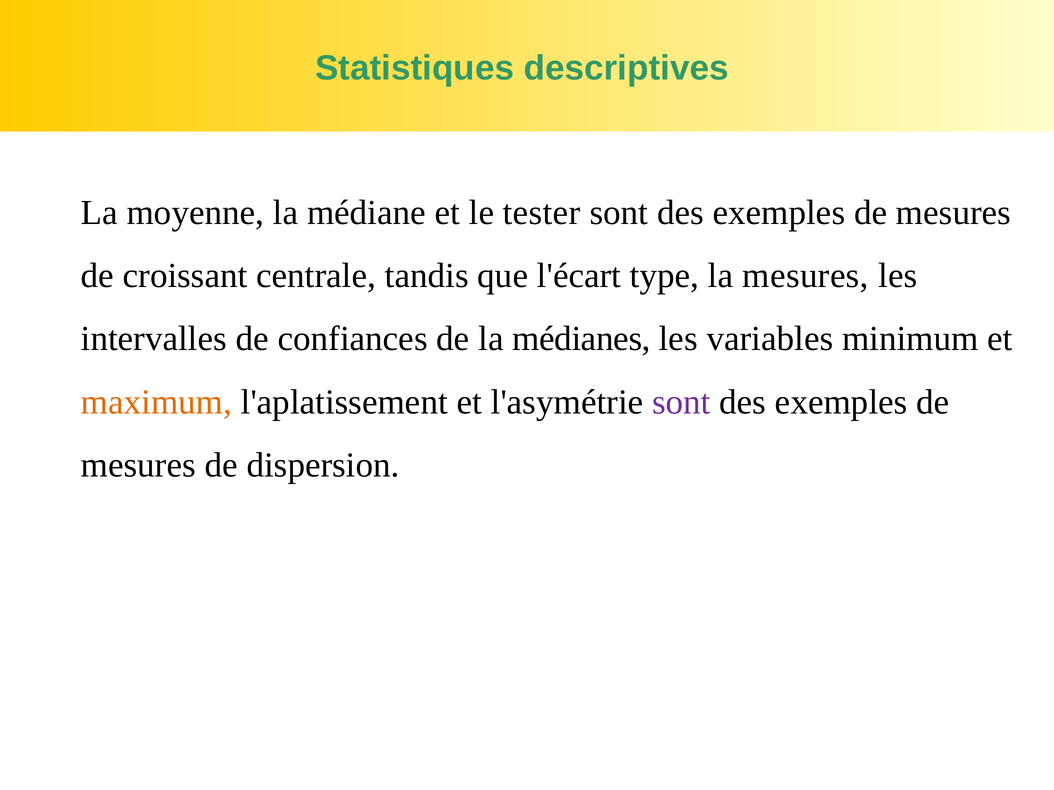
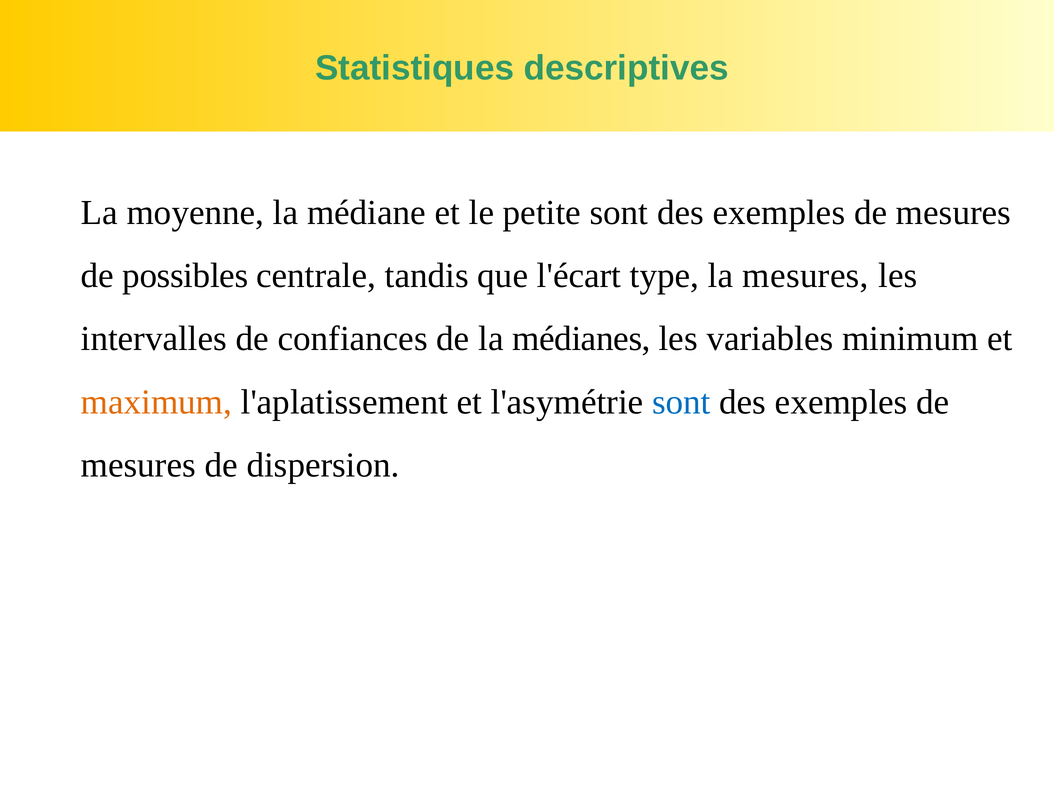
tester: tester -> petite (542, 213)
croissant: croissant -> possibles (185, 276)
sont colour: purple -> blue (681, 402)
